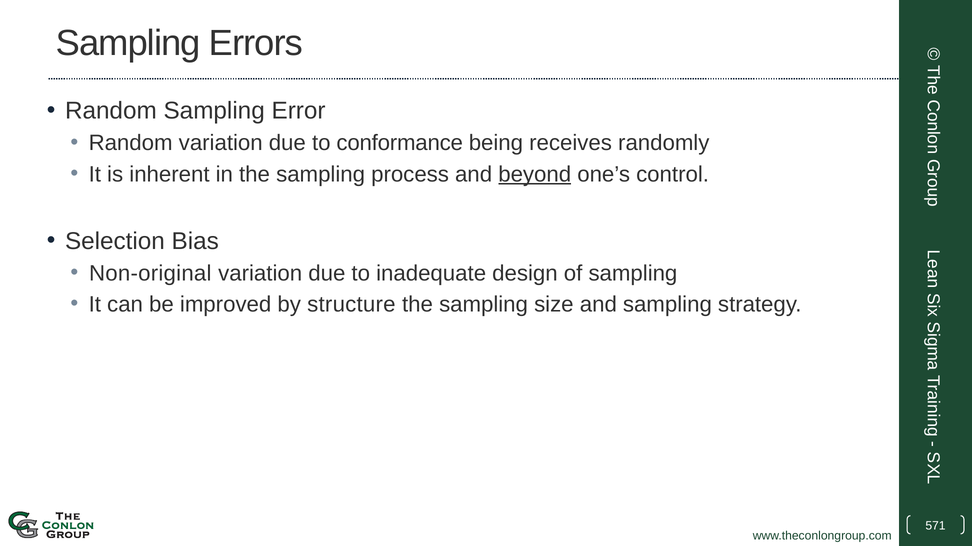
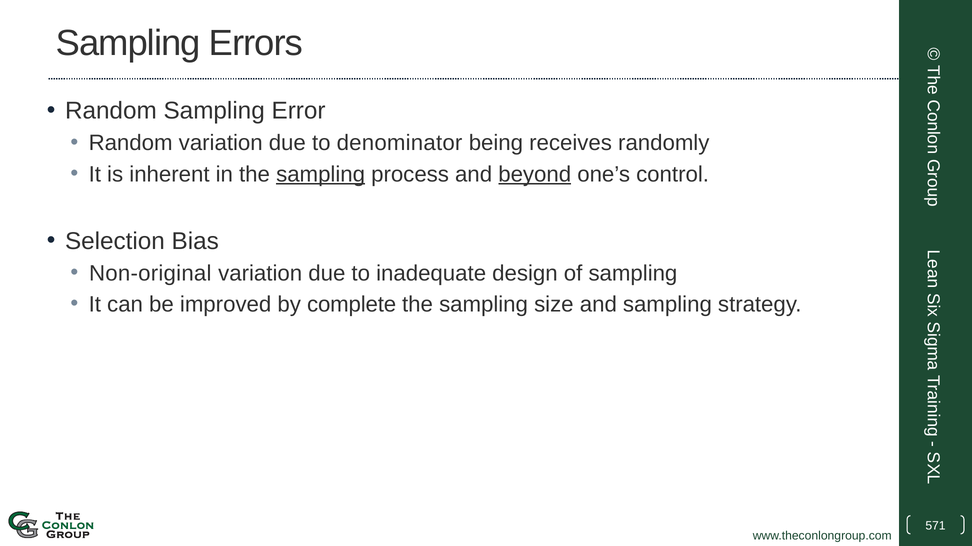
conformance: conformance -> denominator (400, 143)
sampling underline: none -> present (321, 174)
structure: structure -> complete (352, 305)
